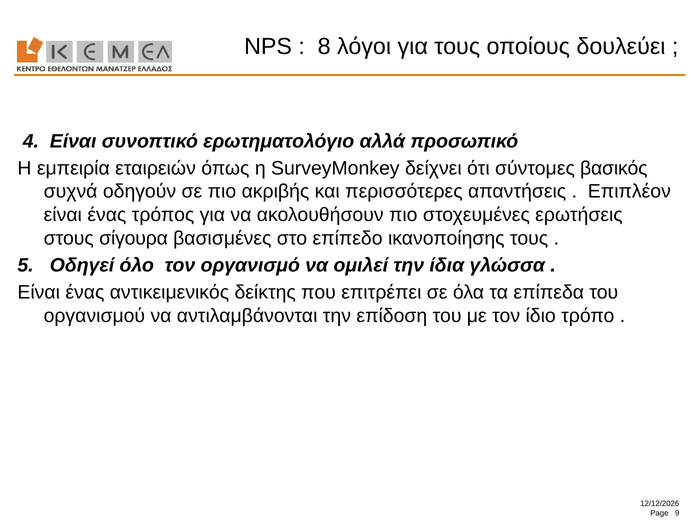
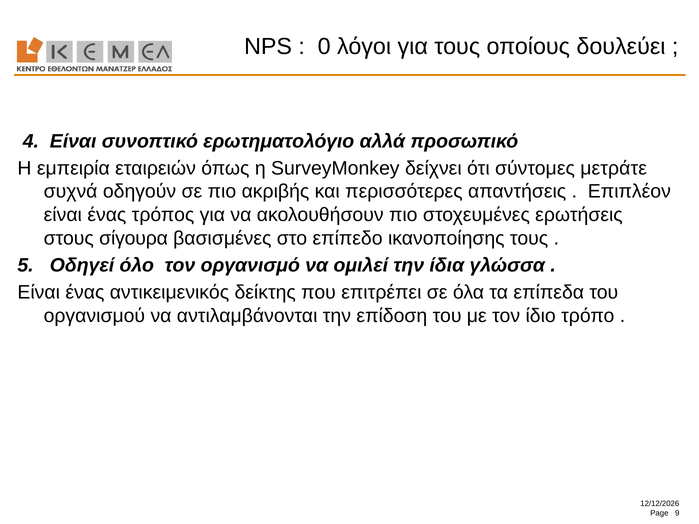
8: 8 -> 0 (324, 47)
βασικός: βασικός -> μετράτε (614, 168)
